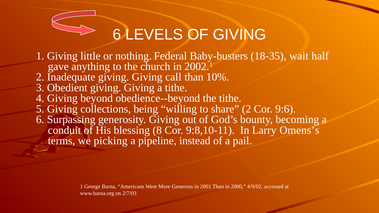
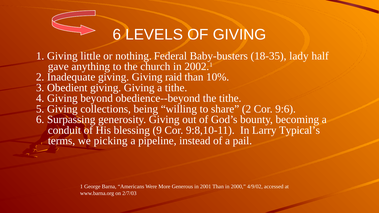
wait: wait -> lady (299, 56)
call: call -> raid (173, 77)
8: 8 -> 9 (157, 130)
Omens’s: Omens’s -> Typical’s (300, 130)
